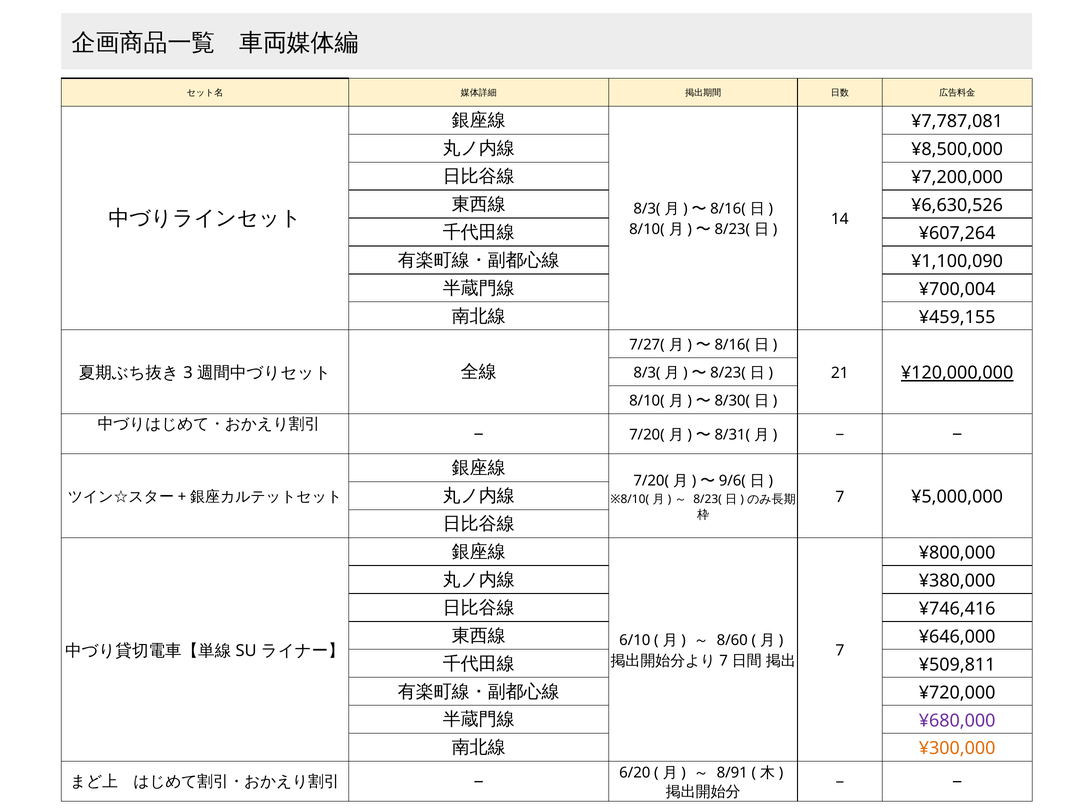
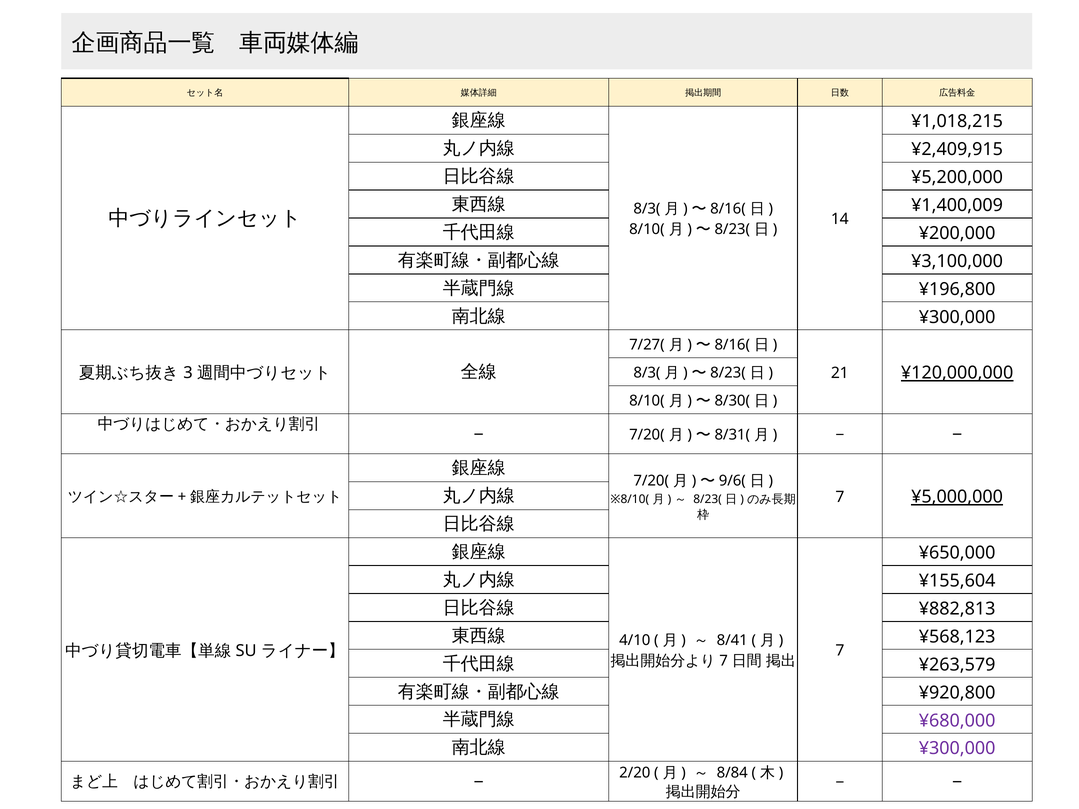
¥7,787,081: ¥7,787,081 -> ¥1,018,215 (957, 122)
¥8,500,000: ¥8,500,000 -> ¥2,409,915 (957, 150)
¥7,200,000: ¥7,200,000 -> ¥5,200,000 (957, 177)
¥6,630,526: ¥6,630,526 -> ¥1,400,009 (957, 205)
¥607,264: ¥607,264 -> ¥200,000 (957, 233)
¥1,100,090: ¥1,100,090 -> ¥3,100,000 (957, 261)
¥700,004: ¥700,004 -> ¥196,800 (957, 289)
¥459,155: ¥459,155 -> ¥300,000 (957, 317)
¥5,000,000 underline: none -> present (957, 497)
¥800,000: ¥800,000 -> ¥650,000 (957, 553)
¥380,000: ¥380,000 -> ¥155,604 (957, 581)
¥746,416: ¥746,416 -> ¥882,813 (957, 609)
¥646,000: ¥646,000 -> ¥568,123 (957, 637)
6/10: 6/10 -> 4/10 (635, 640)
8/60: 8/60 -> 8/41 (732, 640)
¥509,811: ¥509,811 -> ¥263,579 (957, 665)
¥720,000: ¥720,000 -> ¥920,800 (957, 693)
¥300,000 colour: orange -> purple (957, 749)
6/20: 6/20 -> 2/20 (635, 773)
8/91: 8/91 -> 8/84 (732, 773)
